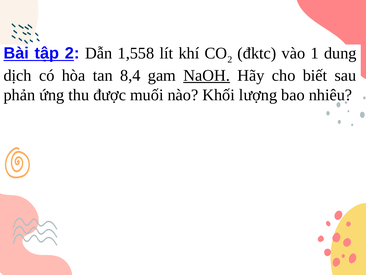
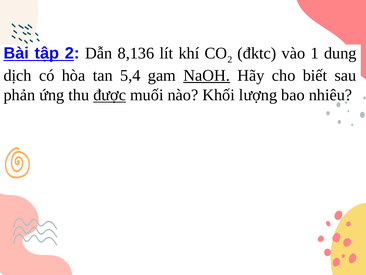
1,558: 1,558 -> 8,136 (136, 53)
8,4: 8,4 -> 5,4 (130, 75)
được underline: none -> present (110, 95)
